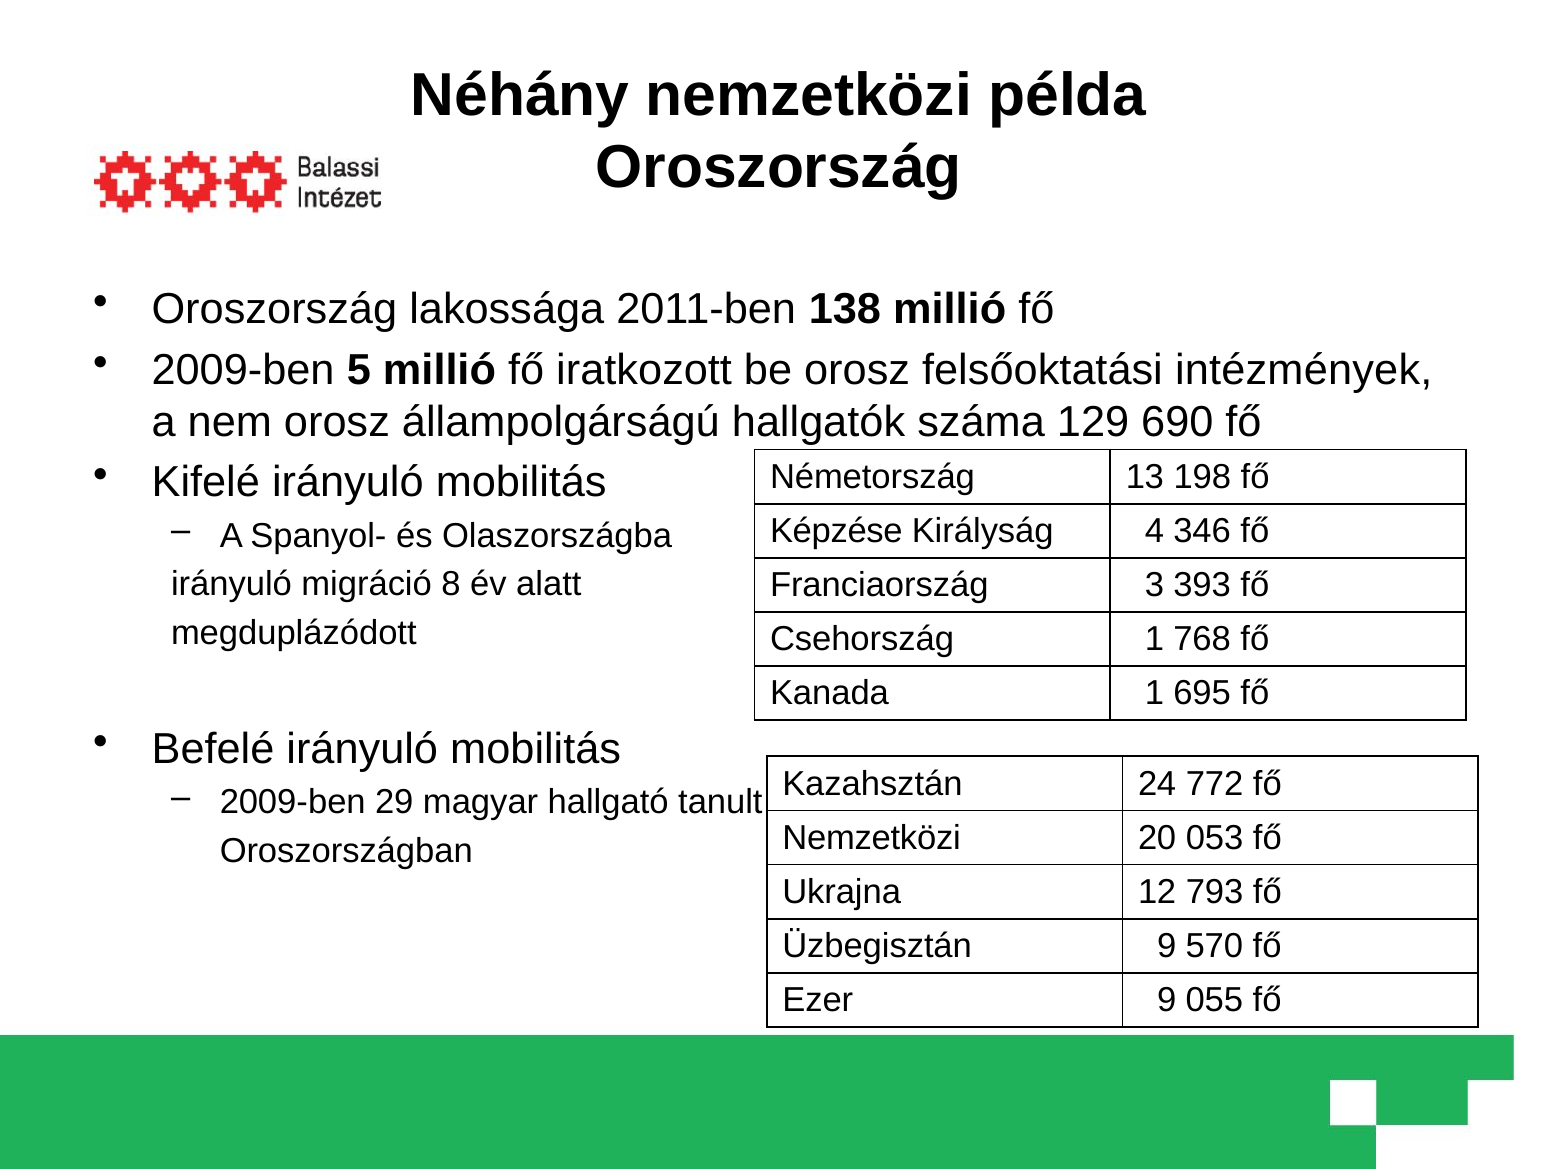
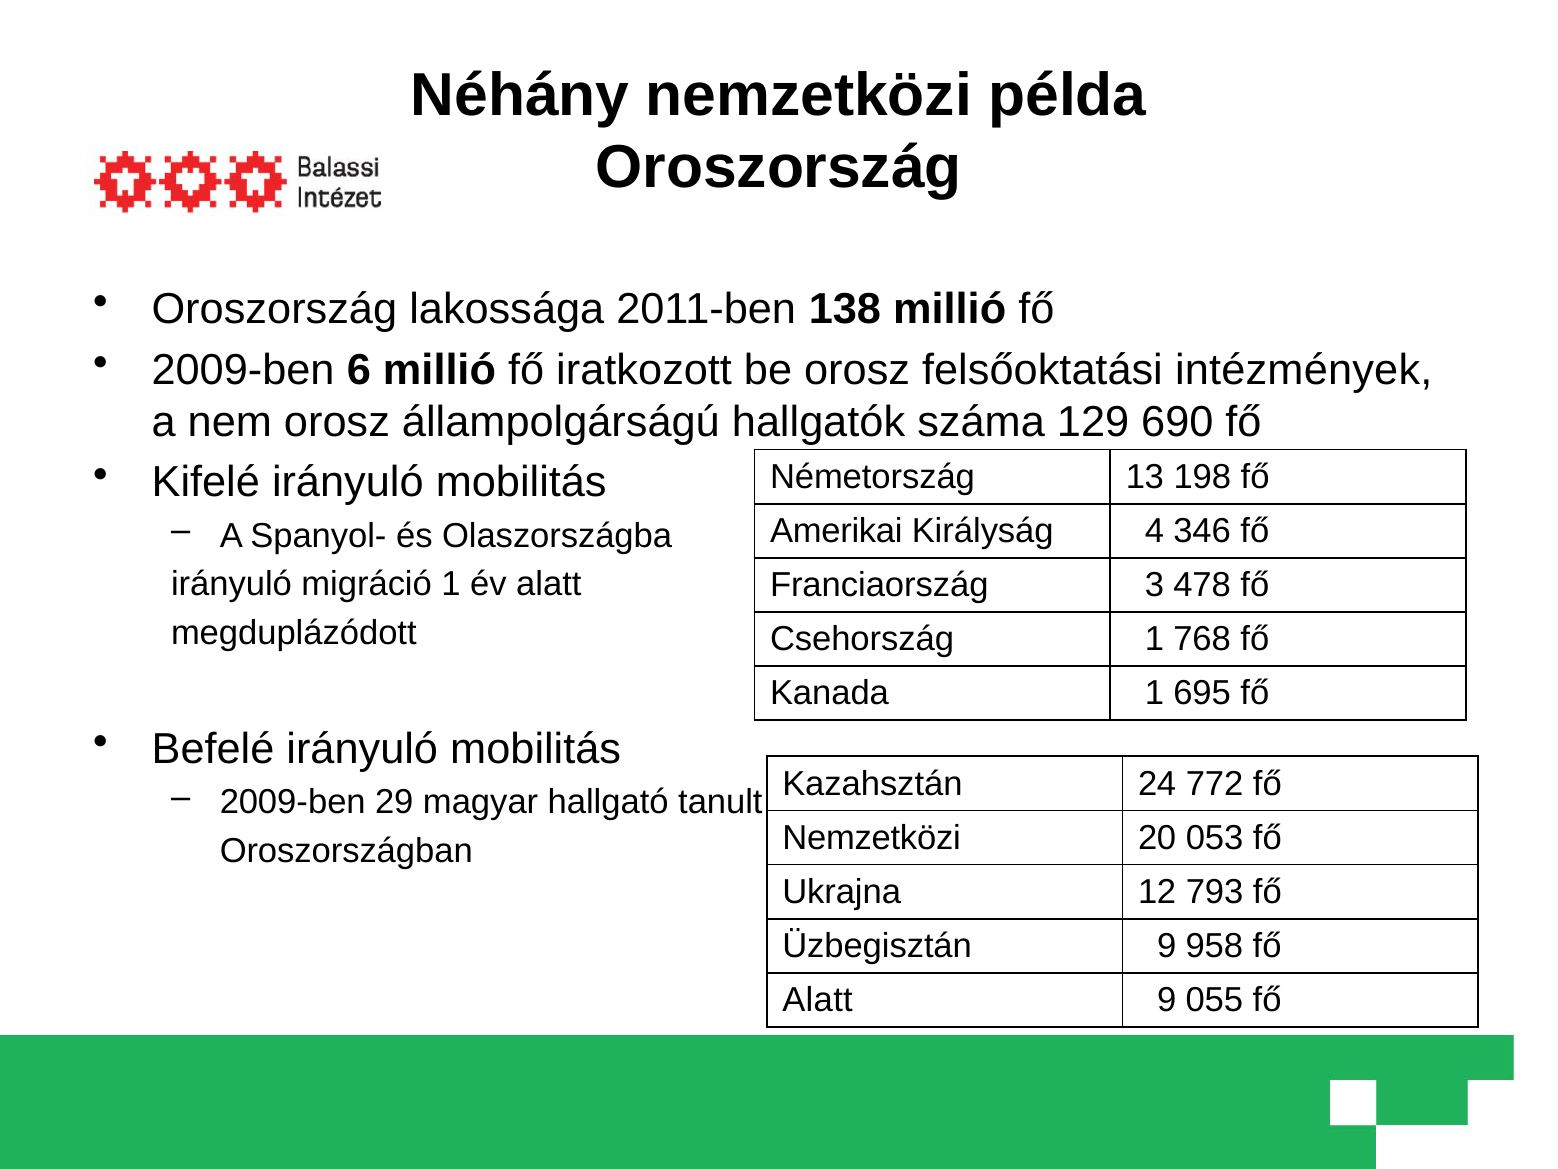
5: 5 -> 6 (359, 370)
Képzése: Képzése -> Amerikai (836, 531)
migráció 8: 8 -> 1 (451, 584)
393: 393 -> 478 (1202, 585)
570: 570 -> 958 (1214, 946)
Ezer: Ezer -> Alatt (818, 1000)
